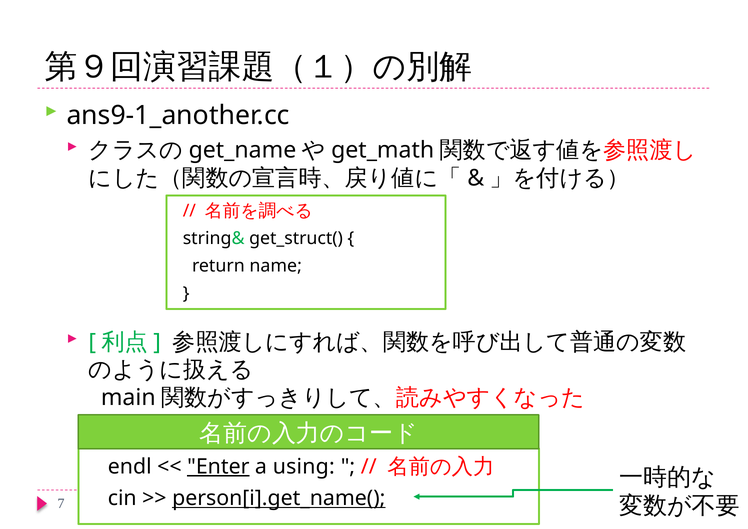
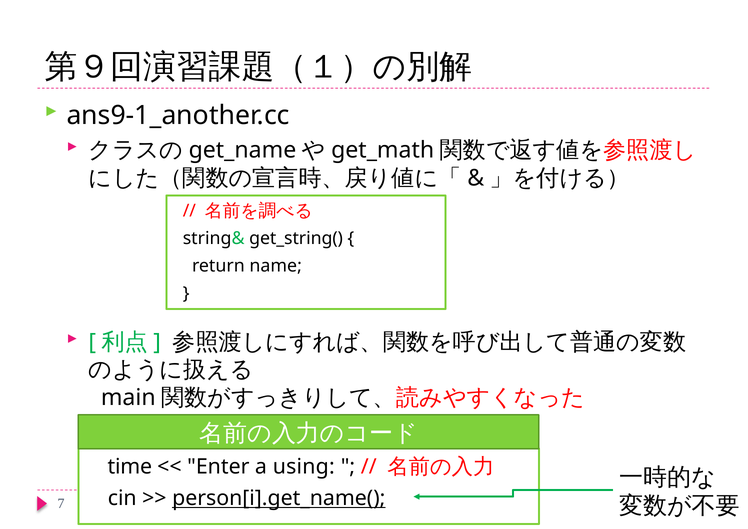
get_struct(: get_struct( -> get_string( (296, 239)
endl: endl -> time (130, 467)
Enter underline: present -> none (218, 467)
